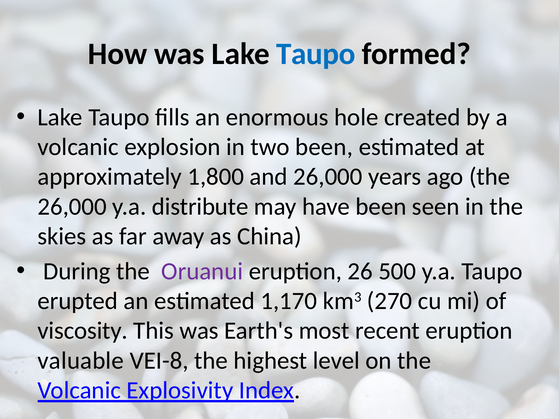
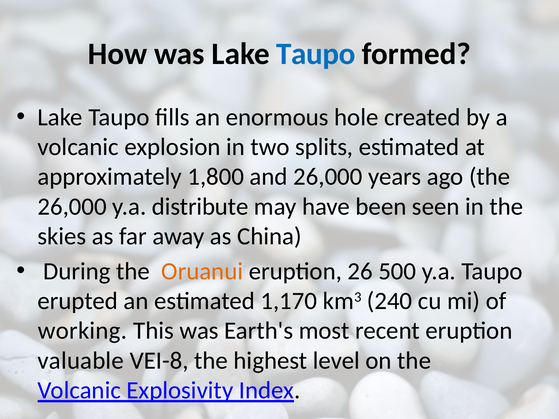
two been: been -> splits (324, 147)
Oruanui colour: purple -> orange (202, 271)
270: 270 -> 240 (390, 301)
viscosity: viscosity -> working (82, 331)
